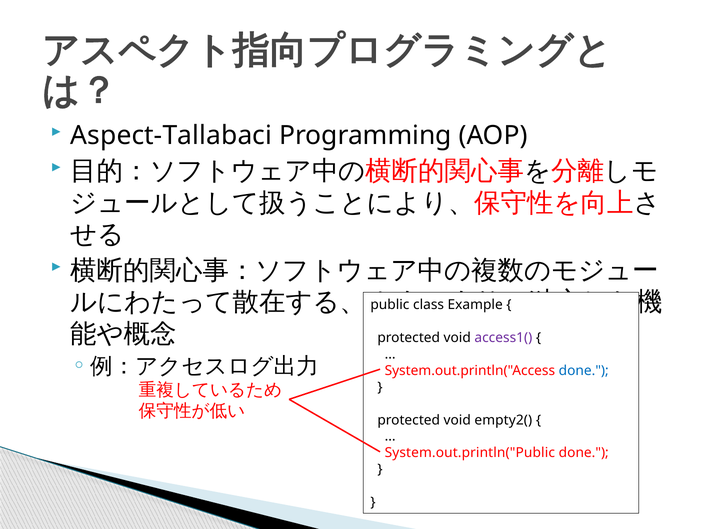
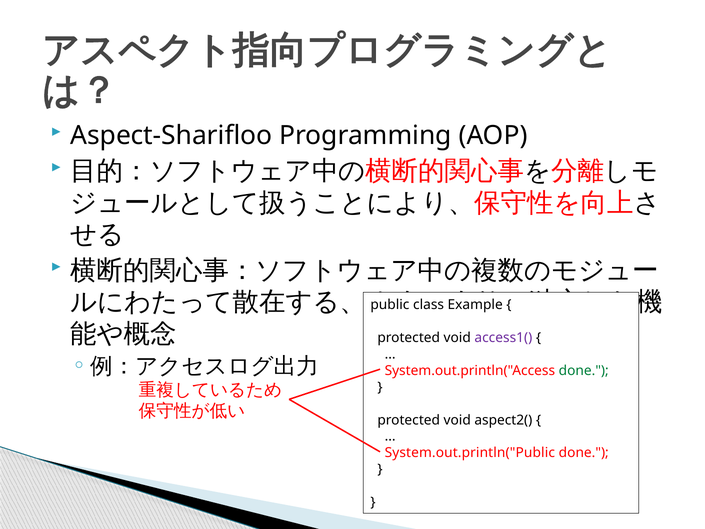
Aspect-Tallabaci: Aspect-Tallabaci -> Aspect-Sharifloo (171, 135)
done colour: blue -> green (584, 370)
empty2(: empty2( -> aspect2( (503, 420)
